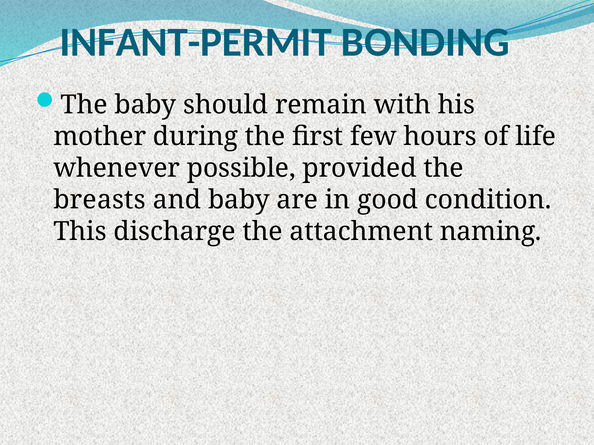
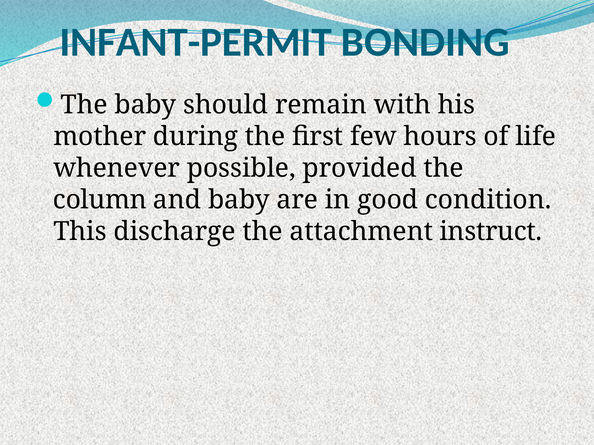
breasts: breasts -> column (100, 200)
naming: naming -> instruct (491, 232)
